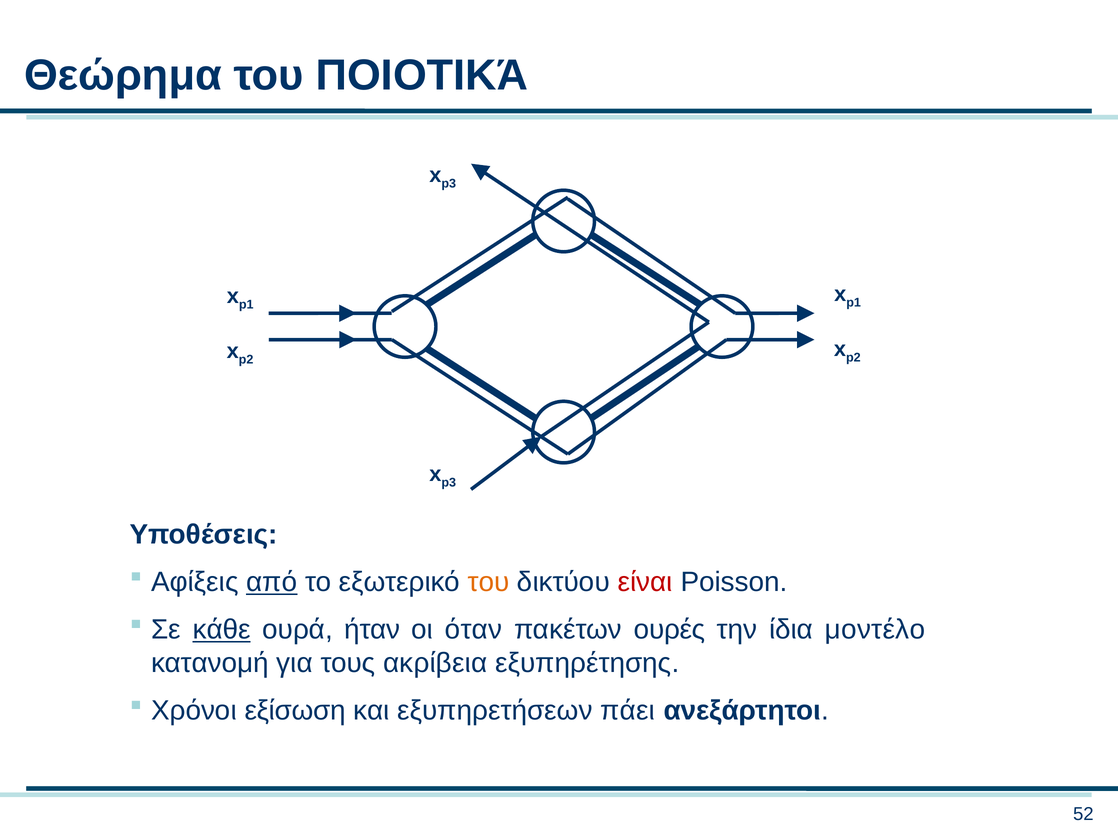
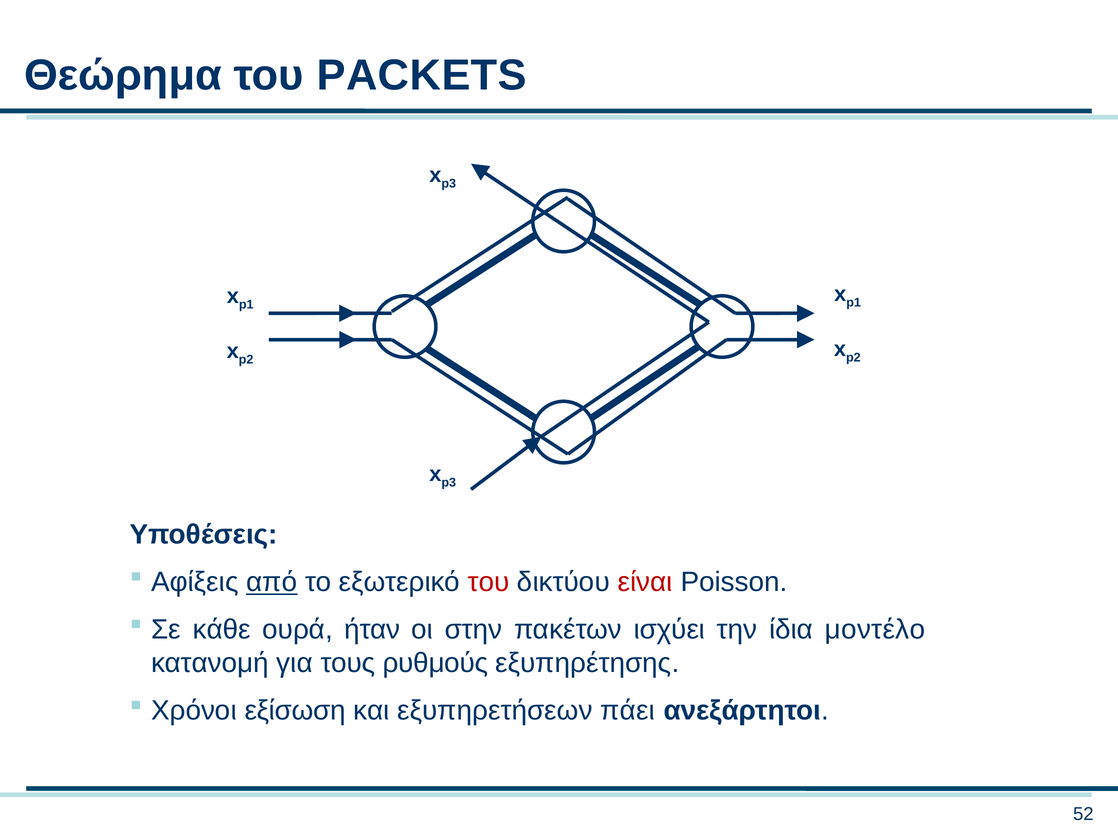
ΠΟΙΟΤΙΚΆ: ΠΟΙΟΤΙΚΆ -> PACKETS (422, 75)
του colour: orange -> red (489, 583)
κάθε underline: present -> none (222, 630)
όταν: όταν -> στην (474, 630)
ουρές: ουρές -> ισχύει (669, 630)
ακρίβεια: ακρίβεια -> ρυθμούς (435, 664)
